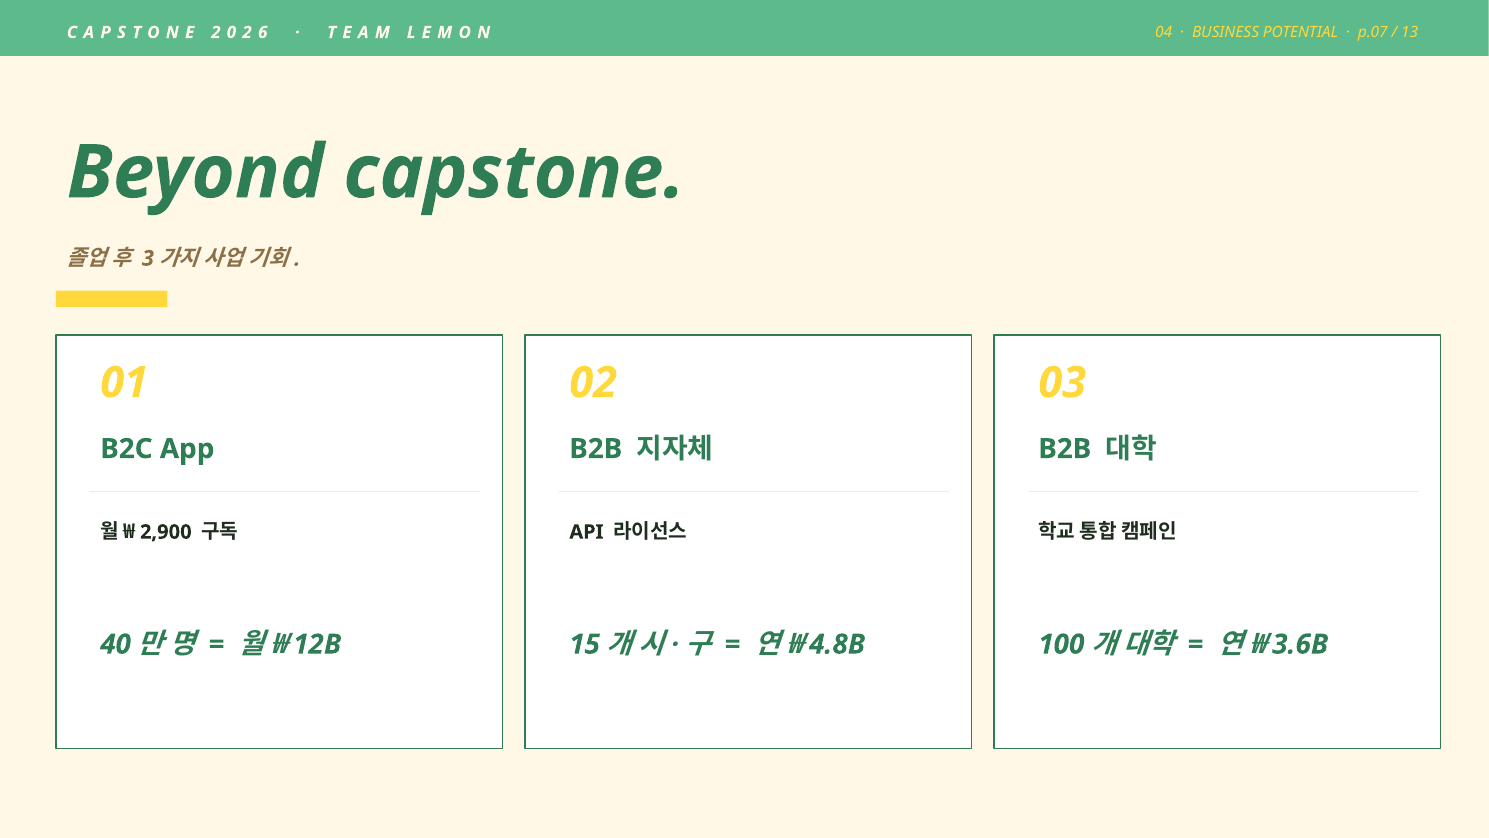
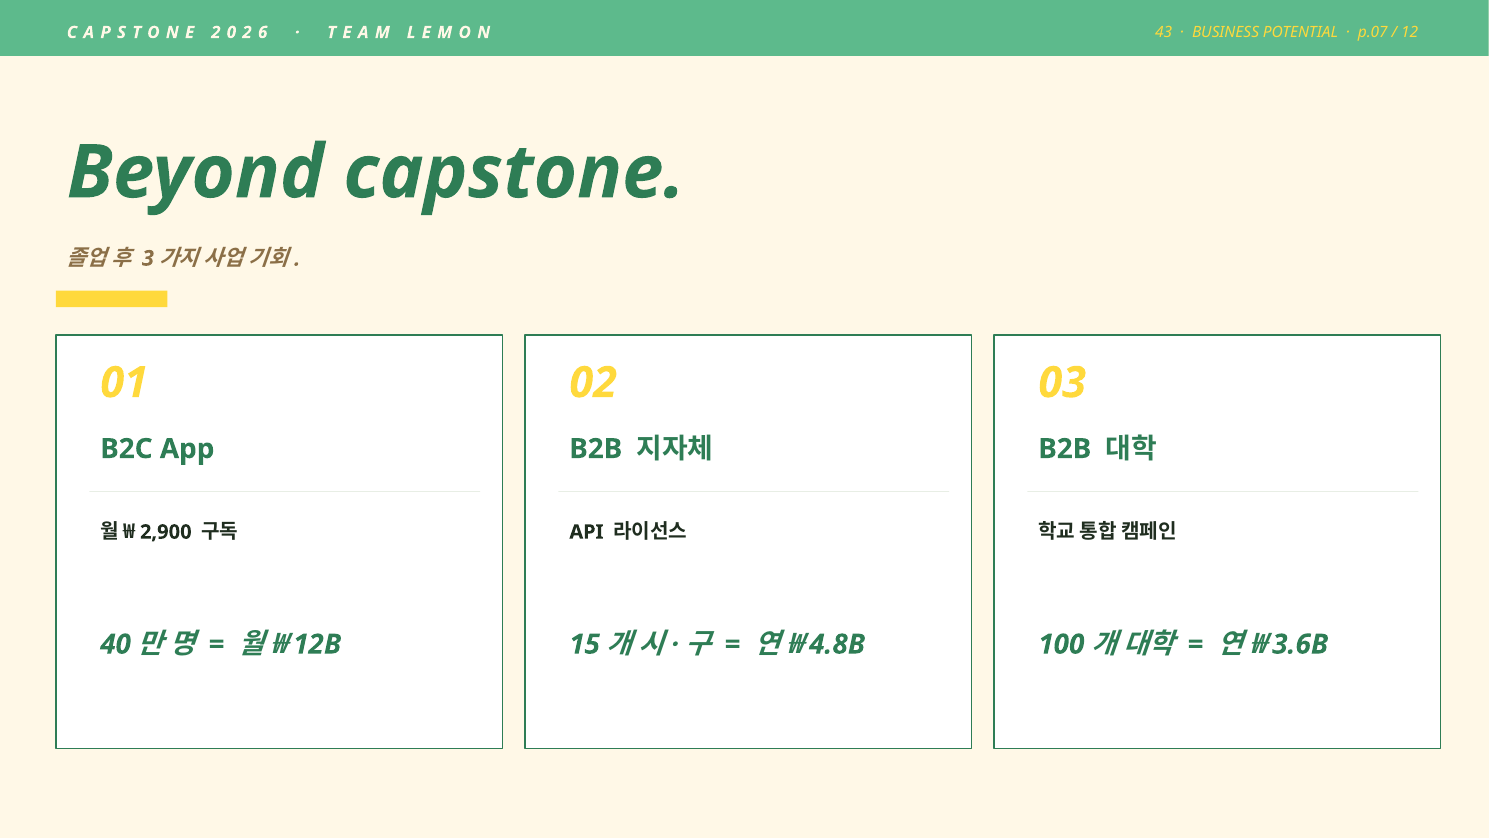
04: 04 -> 43 (1164, 32)
13: 13 -> 12 (1410, 32)
